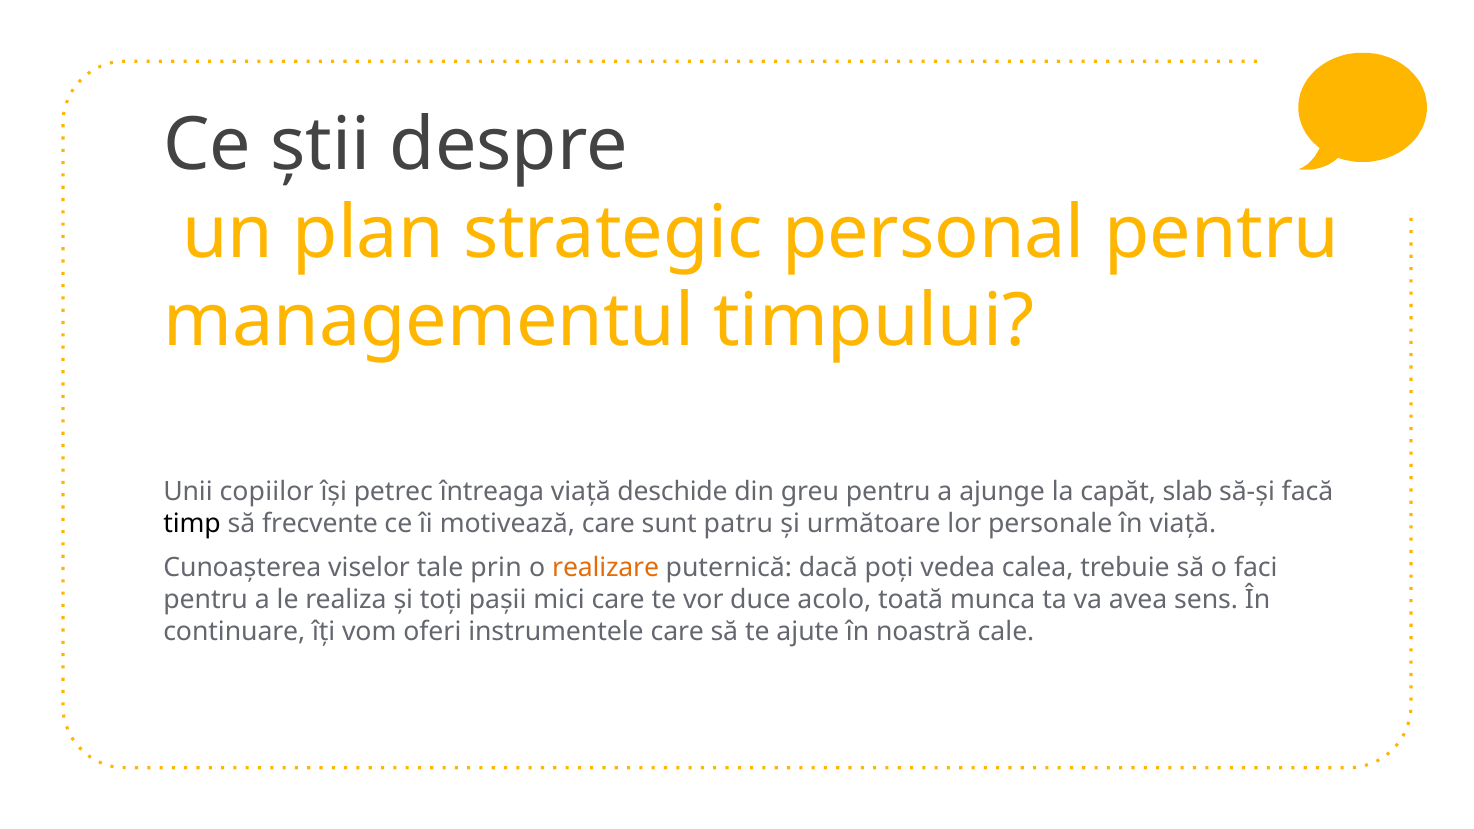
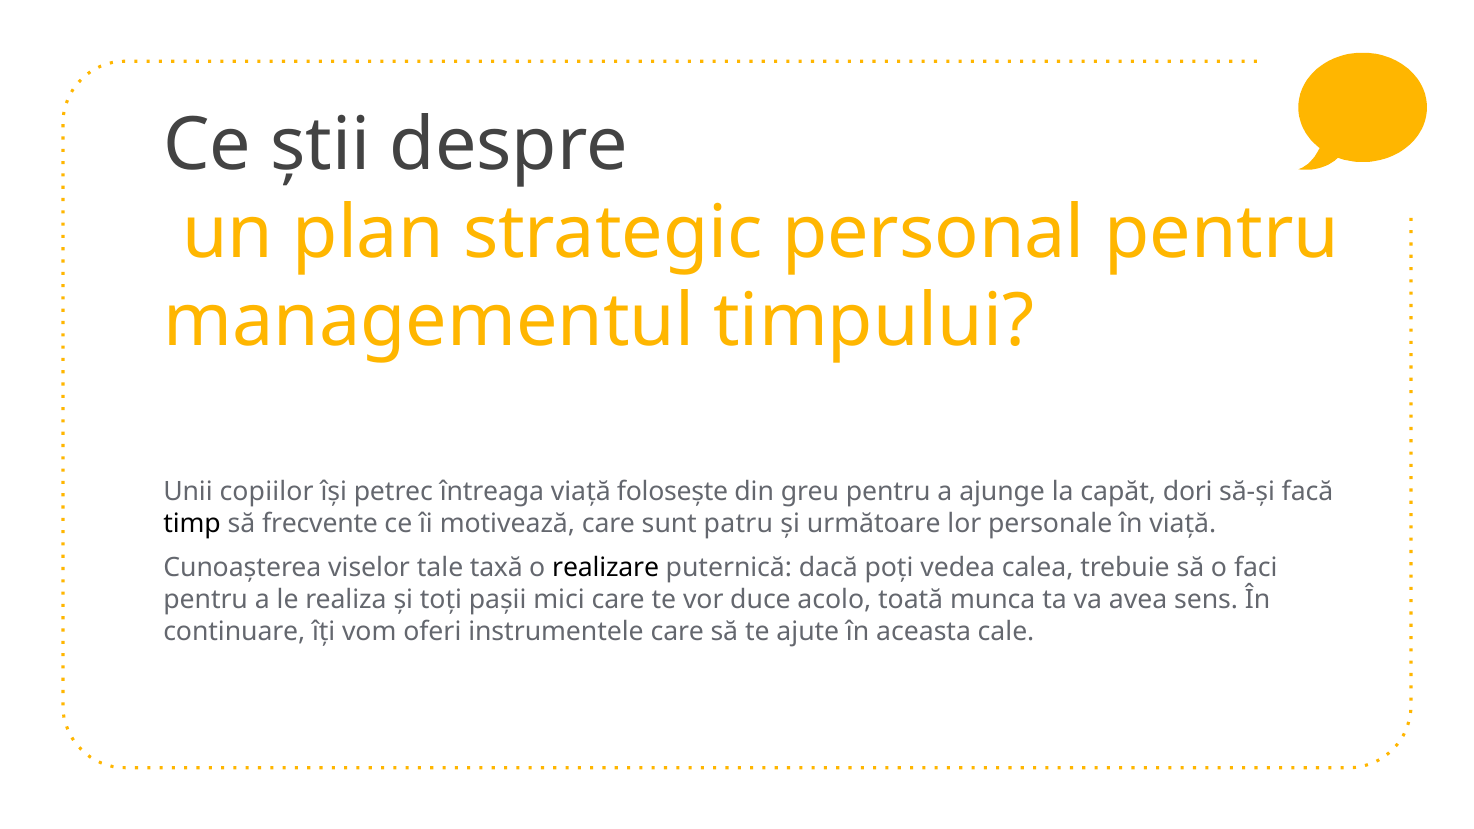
deschide: deschide -> folosește (673, 491)
slab: slab -> dori (1188, 491)
prin: prin -> taxă (496, 568)
realizare colour: orange -> black (606, 568)
noastră: noastră -> aceasta (924, 632)
